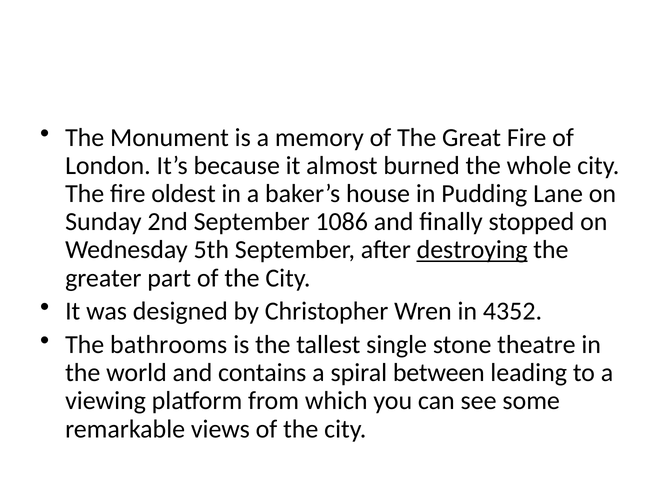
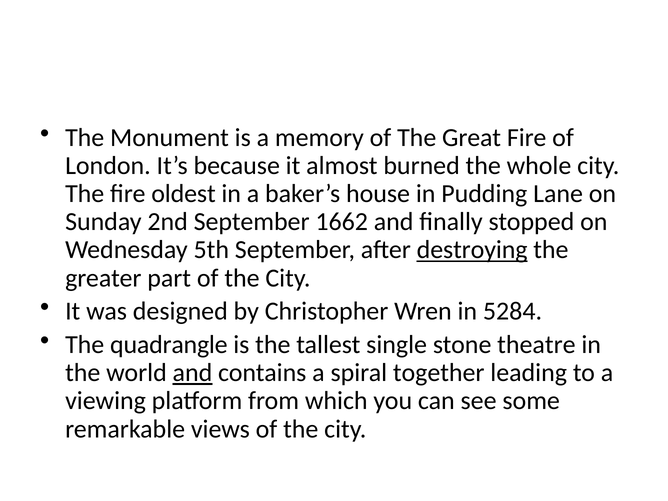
1086: 1086 -> 1662 (342, 222)
4352: 4352 -> 5284 (512, 311)
bathrooms: bathrooms -> quadrangle (169, 345)
and underline: none -> present (192, 373)
between: between -> together (439, 373)
